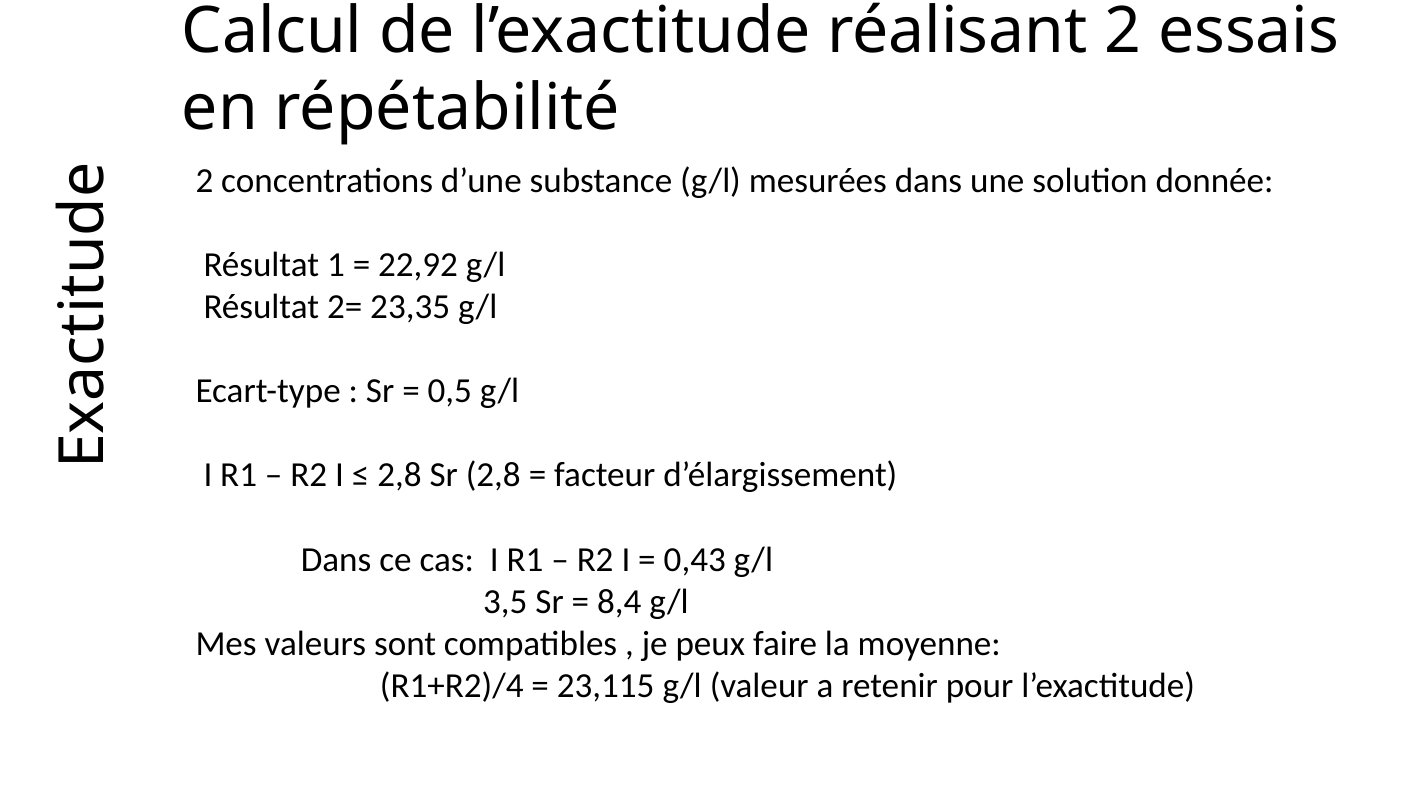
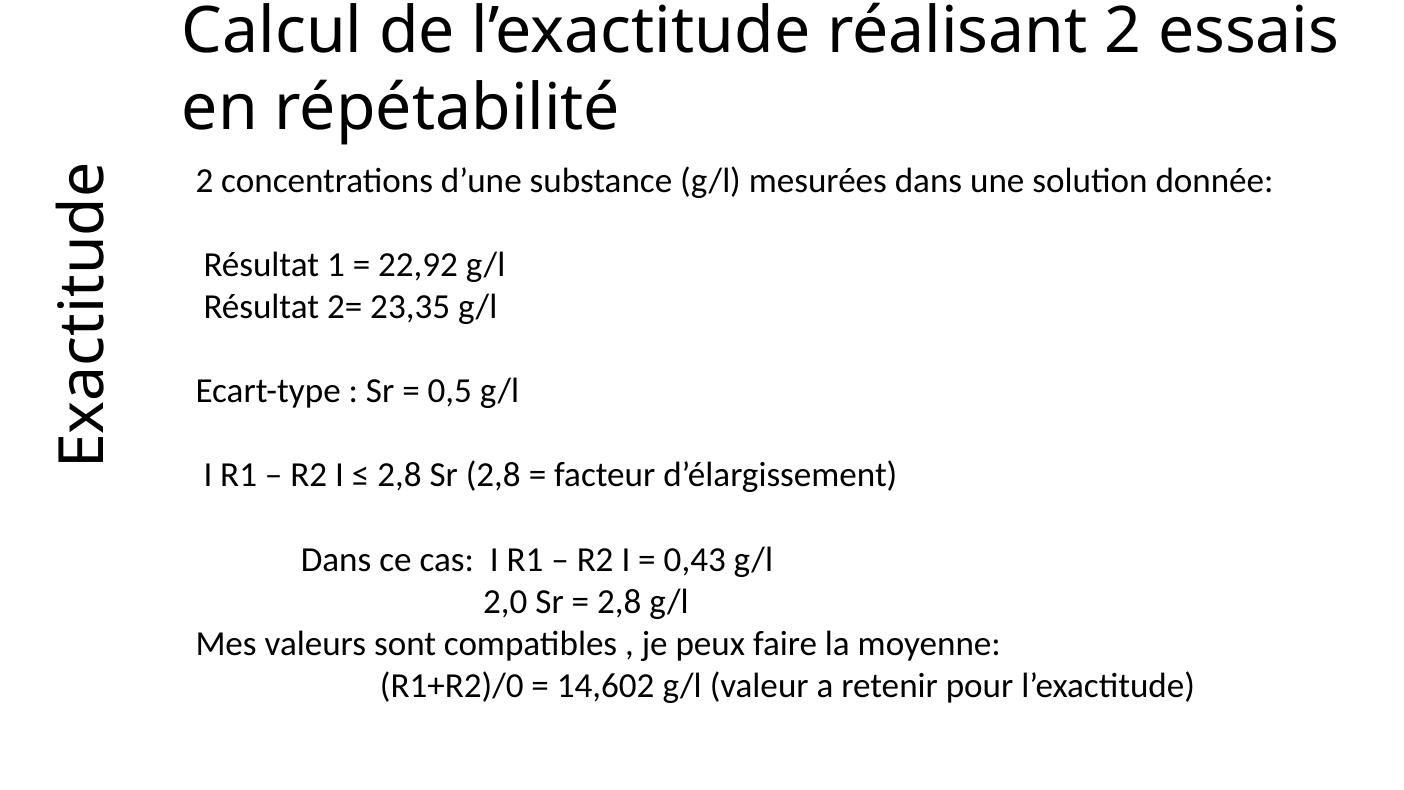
3,5: 3,5 -> 2,0 (505, 602)
8,4: 8,4 -> 2,8 (619, 602)
R1+R2)/4: R1+R2)/4 -> R1+R2)/0 (452, 686)
23,115: 23,115 -> 14,602 (606, 686)
